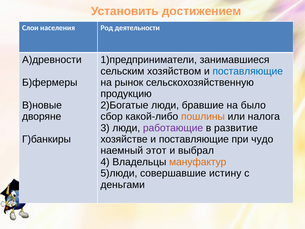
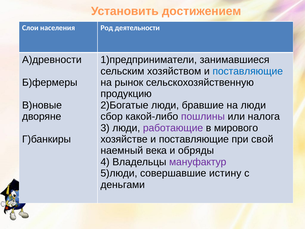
на было: было -> люди (253, 105)
пошлины colour: orange -> purple (203, 116)
развитие: развитие -> мирового (236, 128)
чудо: чудо -> свой (262, 139)
этот: этот -> века (156, 150)
выбрал: выбрал -> обряды (196, 150)
мануфактур colour: orange -> purple (198, 162)
